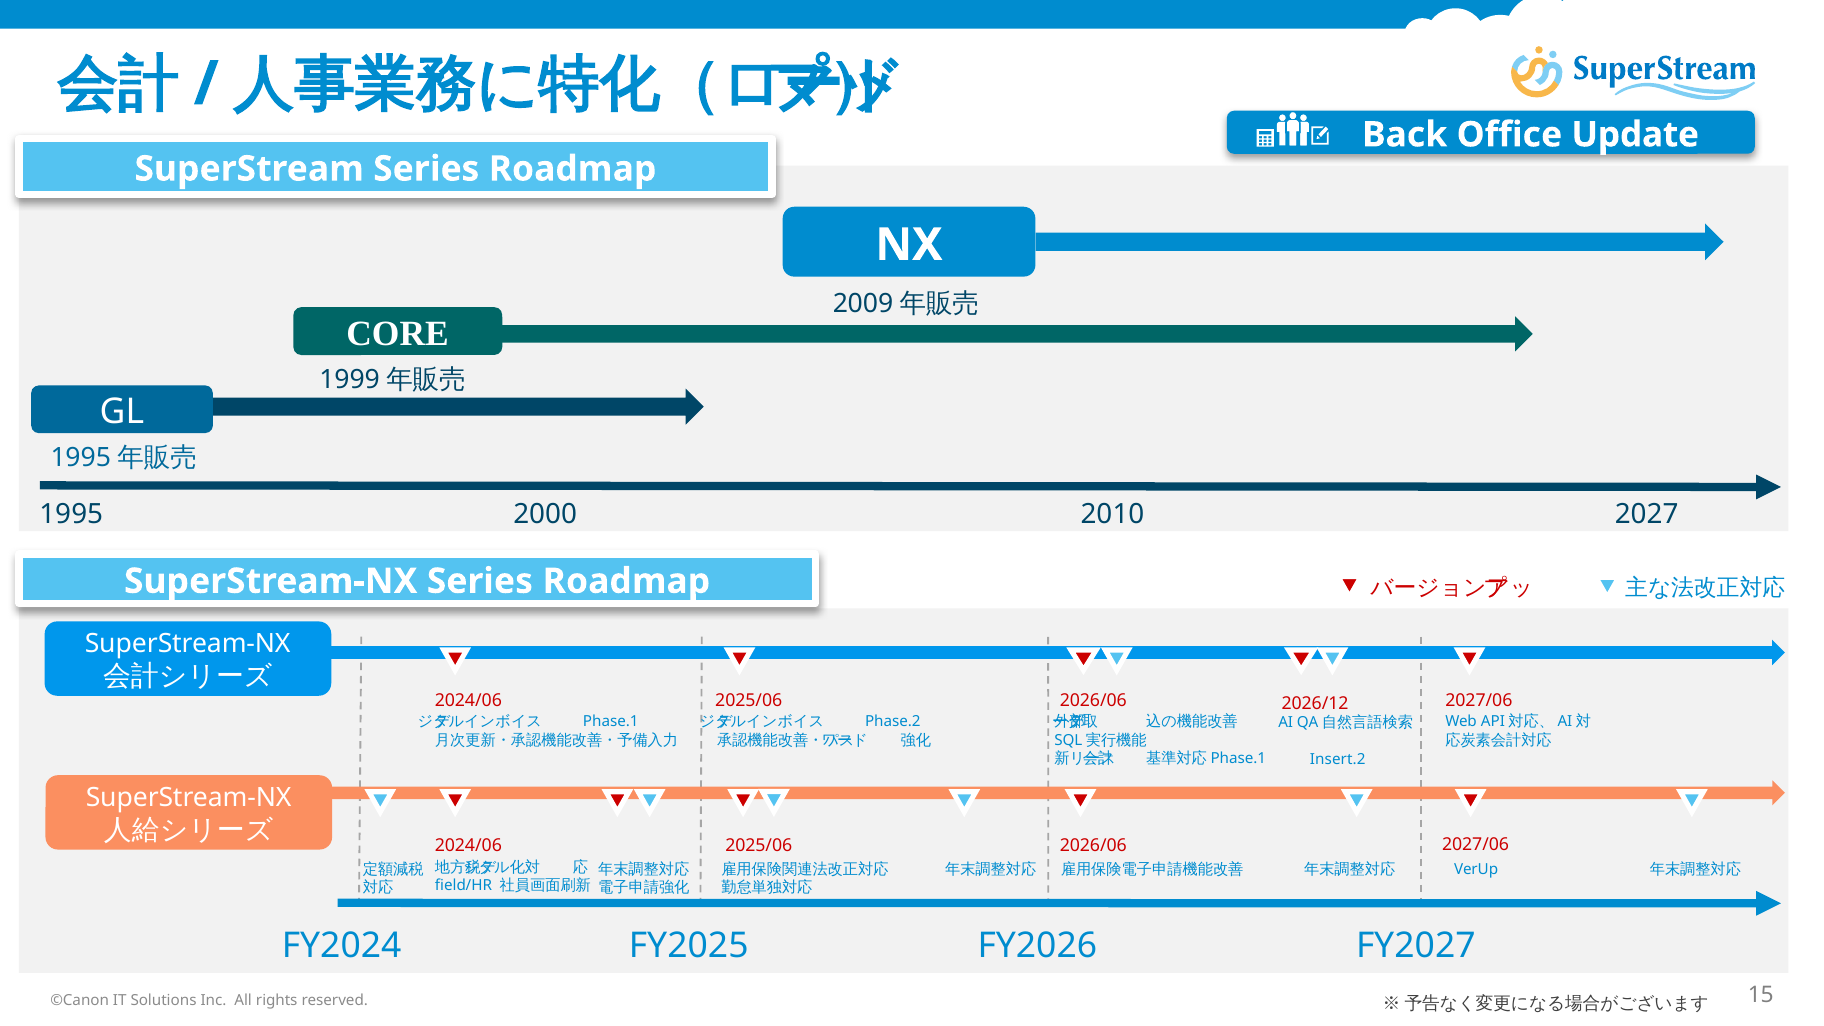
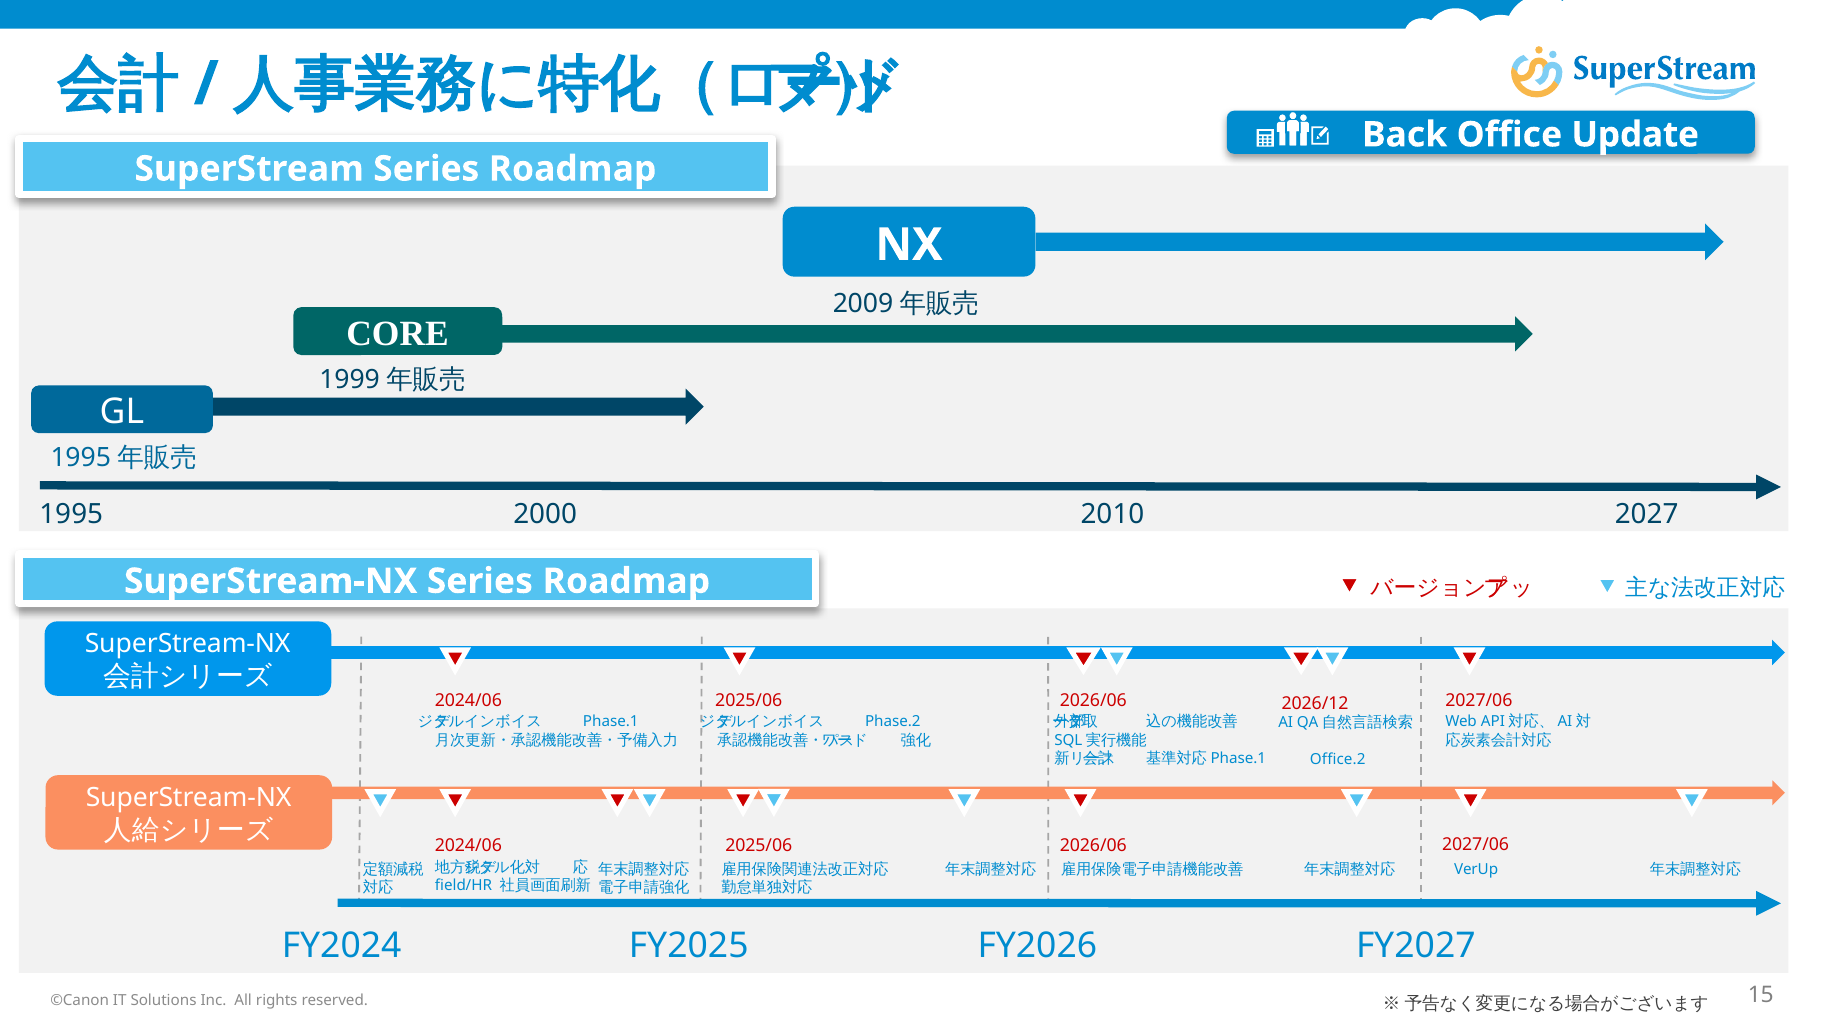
Insert.2: Insert.2 -> Office.2 (1338, 759)
